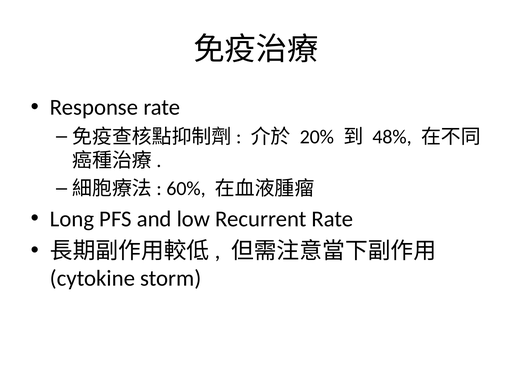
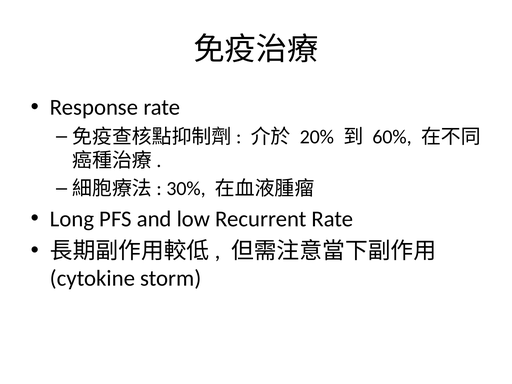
48%: 48% -> 60% (392, 137)
60%: 60% -> 30% (186, 189)
